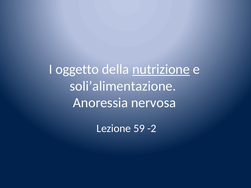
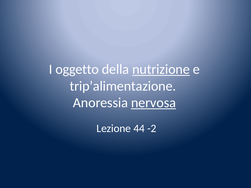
soli’alimentazione: soli’alimentazione -> trip’alimentazione (123, 86)
nervosa underline: none -> present (154, 103)
59: 59 -> 44 (139, 129)
